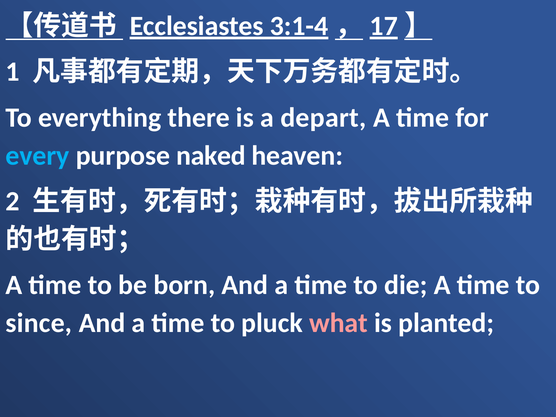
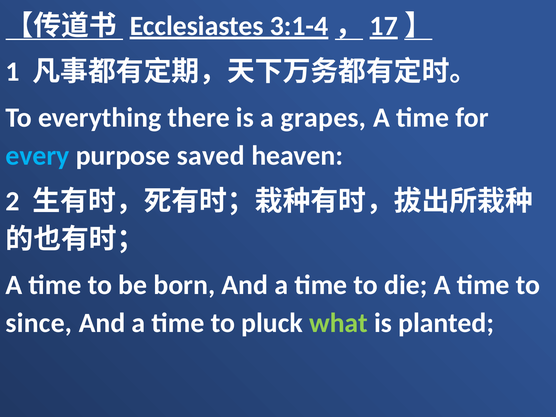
depart: depart -> grapes (323, 118)
naked: naked -> saved (211, 156)
what colour: pink -> light green (338, 323)
